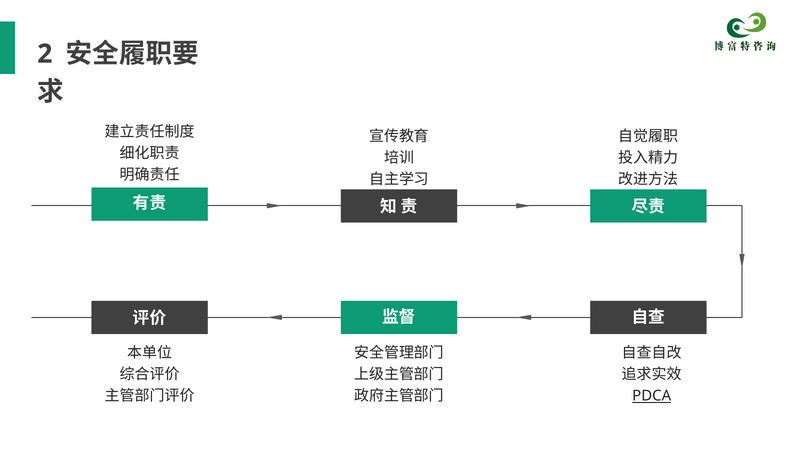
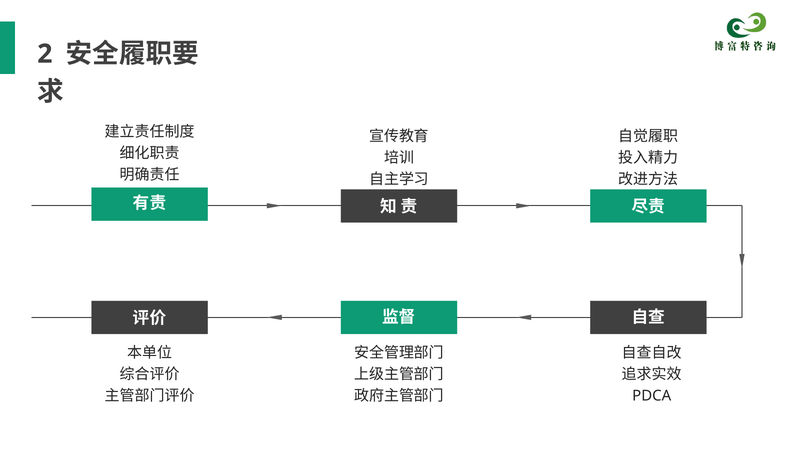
PDCA underline: present -> none (652, 396)
